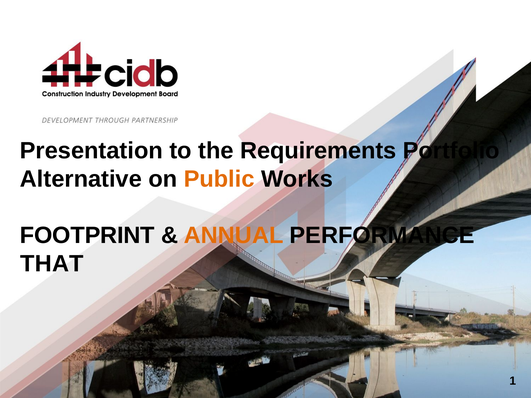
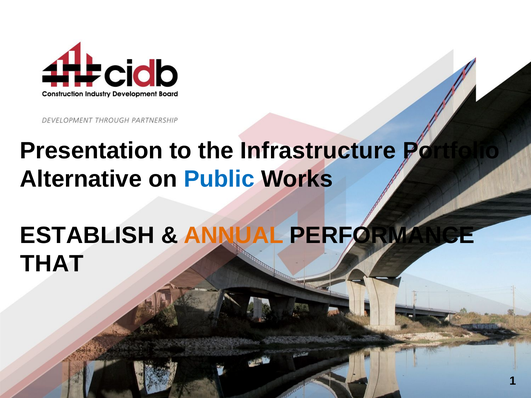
Requirements: Requirements -> Infrastructure (318, 151)
Public colour: orange -> blue (219, 179)
FOOTPRINT: FOOTPRINT -> ESTABLISH (87, 236)
